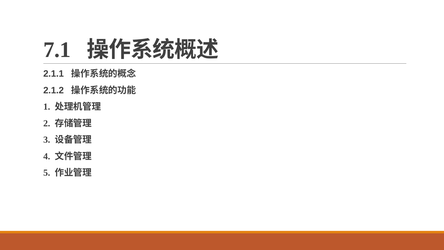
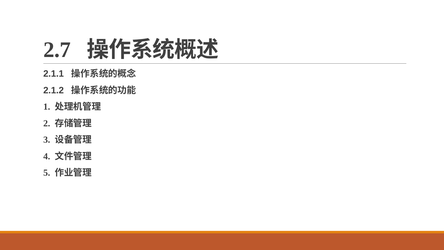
7.1: 7.1 -> 2.7 (57, 50)
